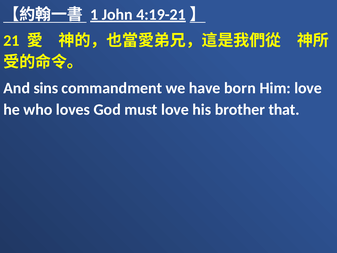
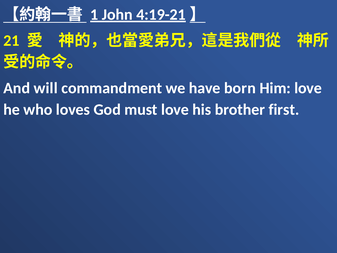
sins: sins -> will (46, 88)
that: that -> first (284, 109)
